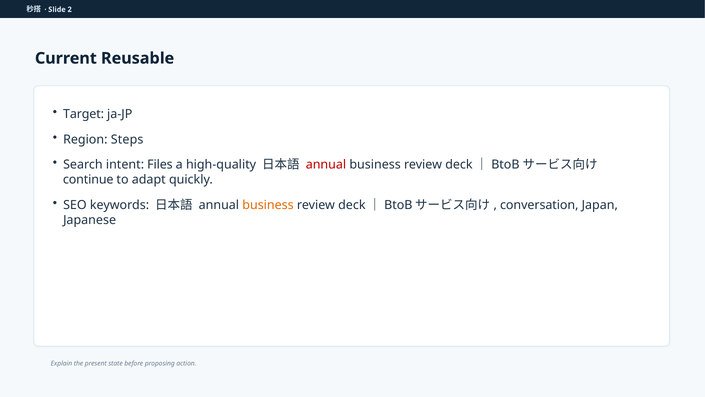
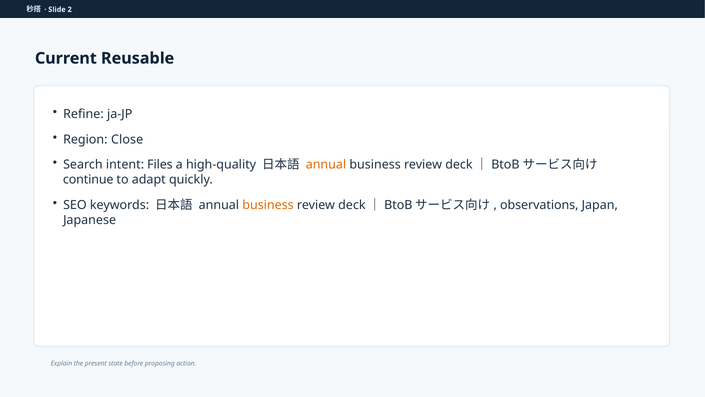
Target: Target -> Refine (83, 114)
Steps: Steps -> Close (127, 139)
annual colour: red -> orange (326, 165)
conversation: conversation -> observations (539, 205)
